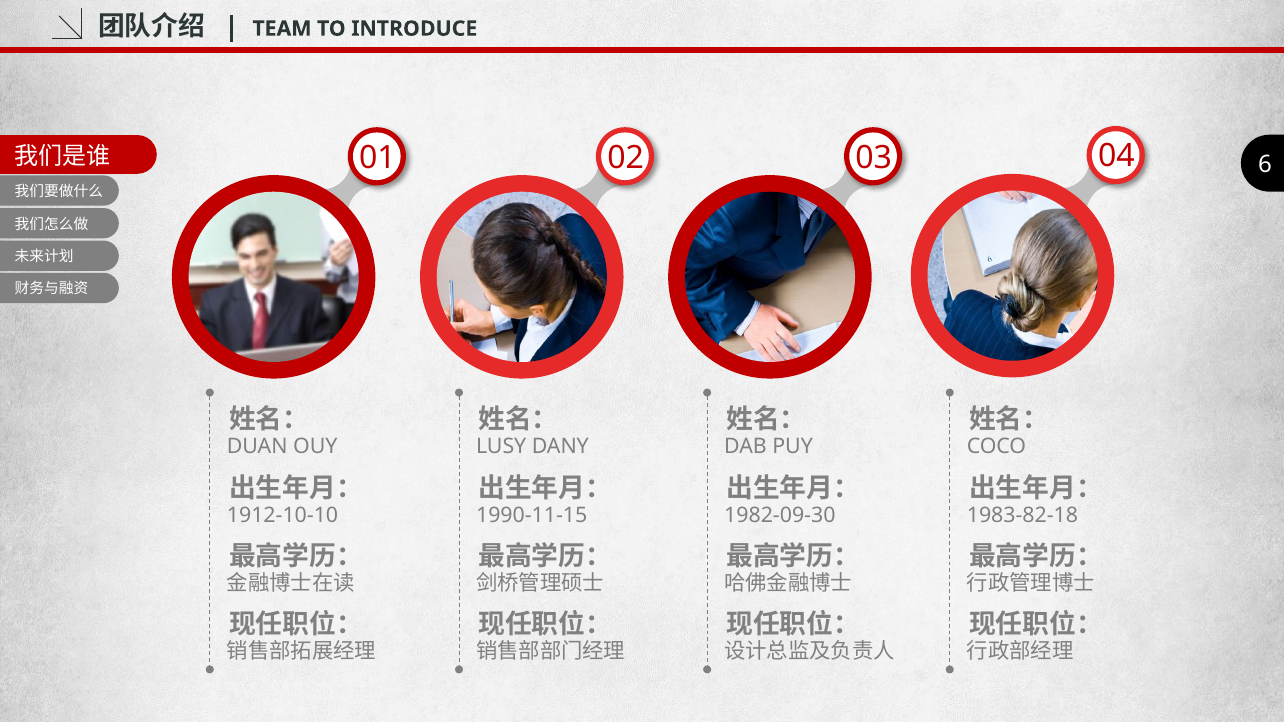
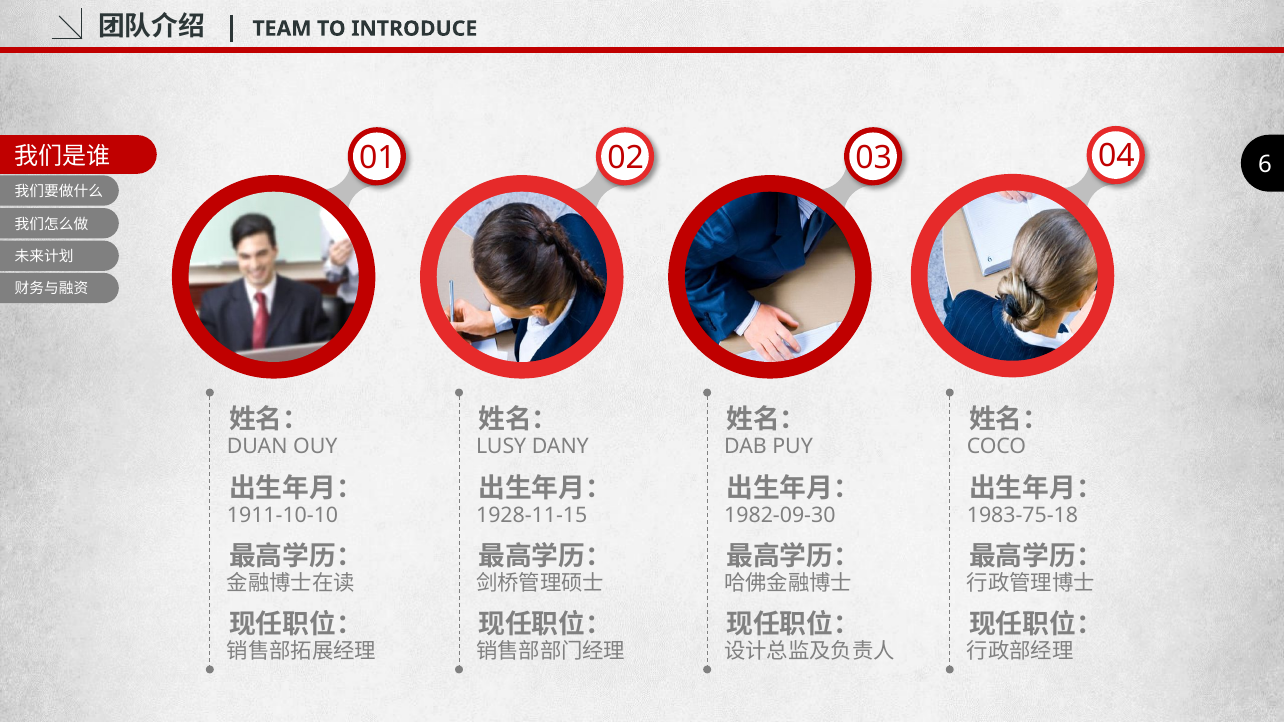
1912-10-10: 1912-10-10 -> 1911-10-10 (283, 515)
1990-11-15: 1990-11-15 -> 1928-11-15 (532, 515)
1983-82-18: 1983-82-18 -> 1983-75-18 (1022, 515)
